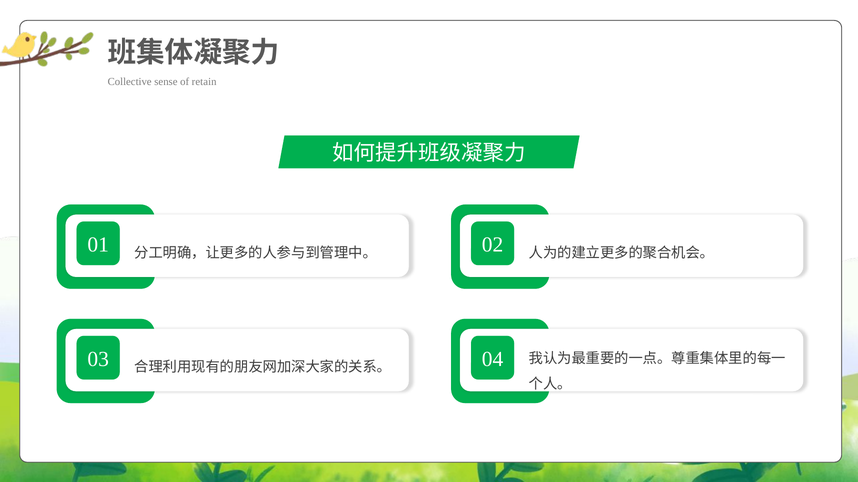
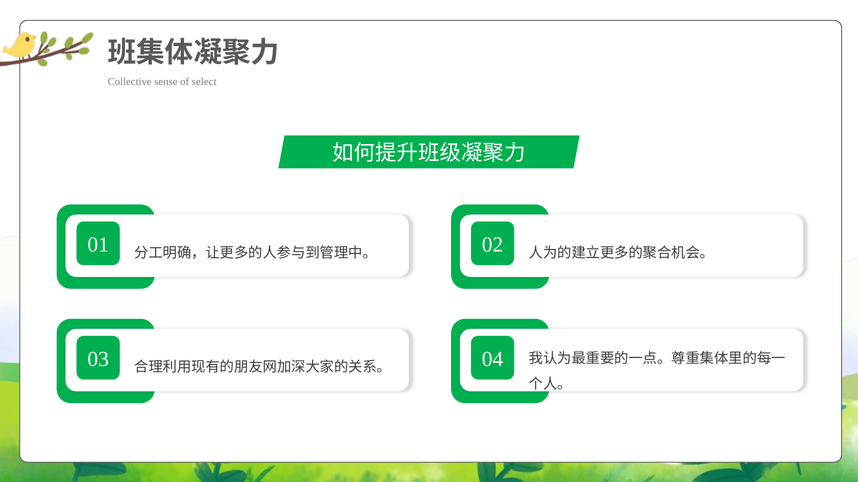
retain: retain -> select (204, 82)
